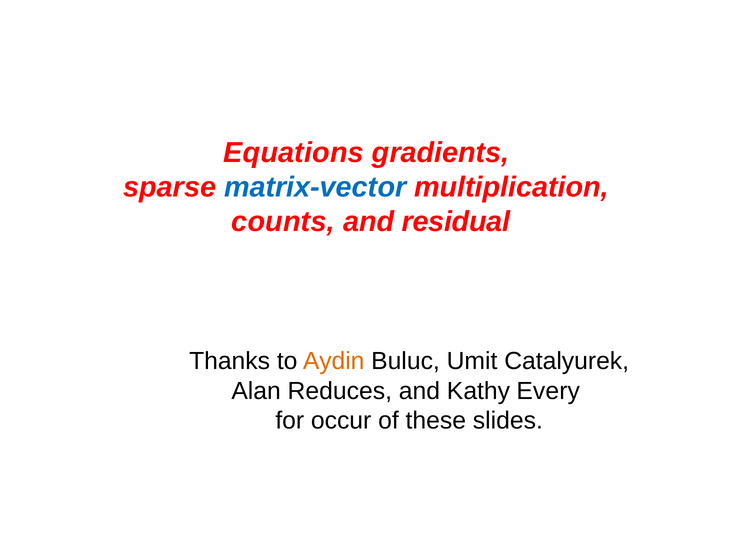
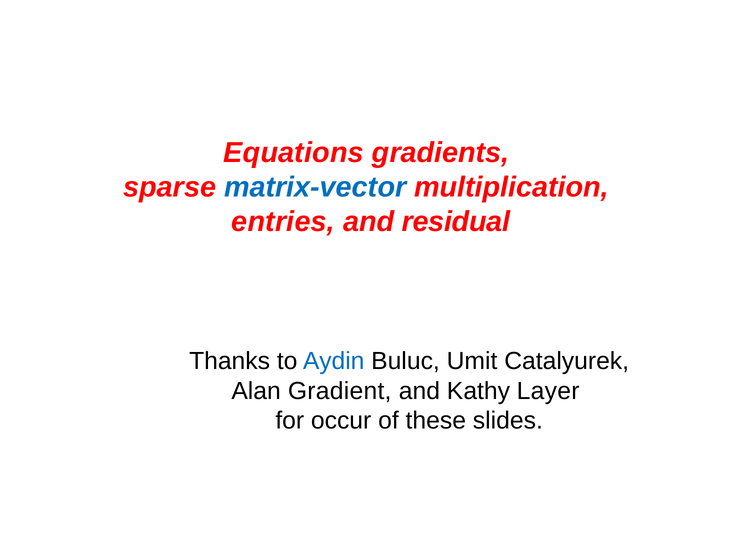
counts: counts -> entries (283, 222)
Aydin colour: orange -> blue (334, 361)
Reduces: Reduces -> Gradient (340, 391)
Every: Every -> Layer (548, 391)
